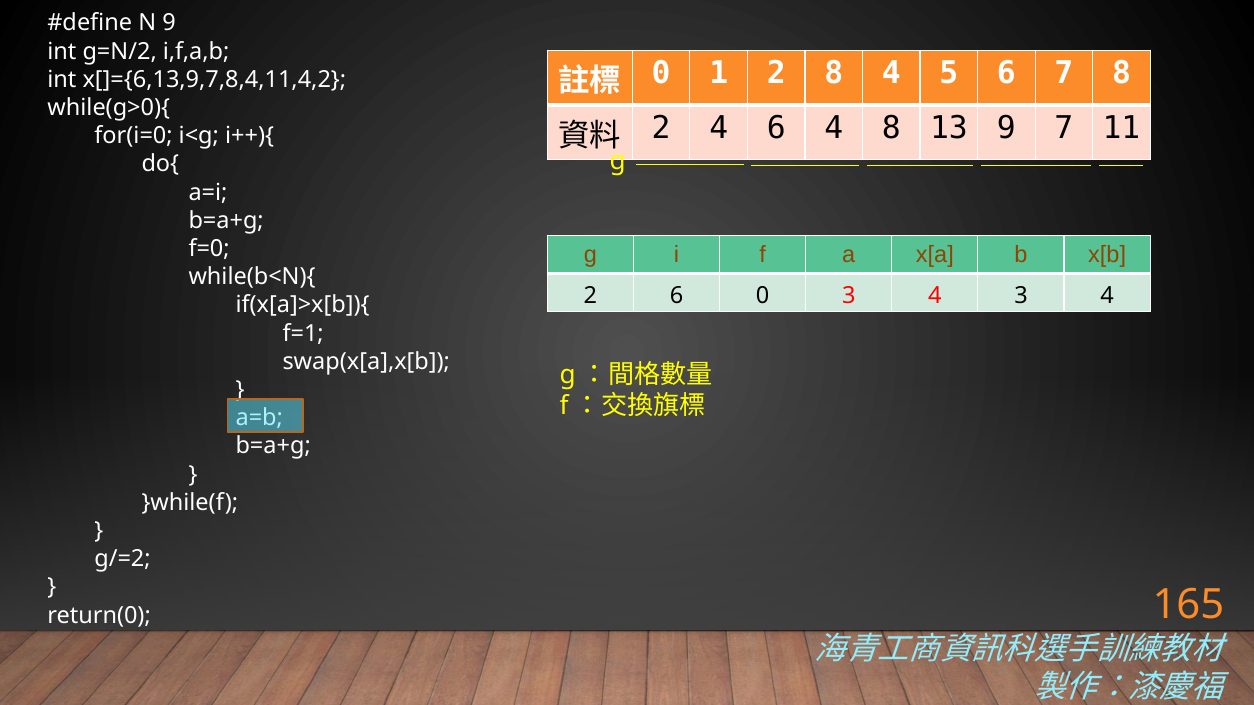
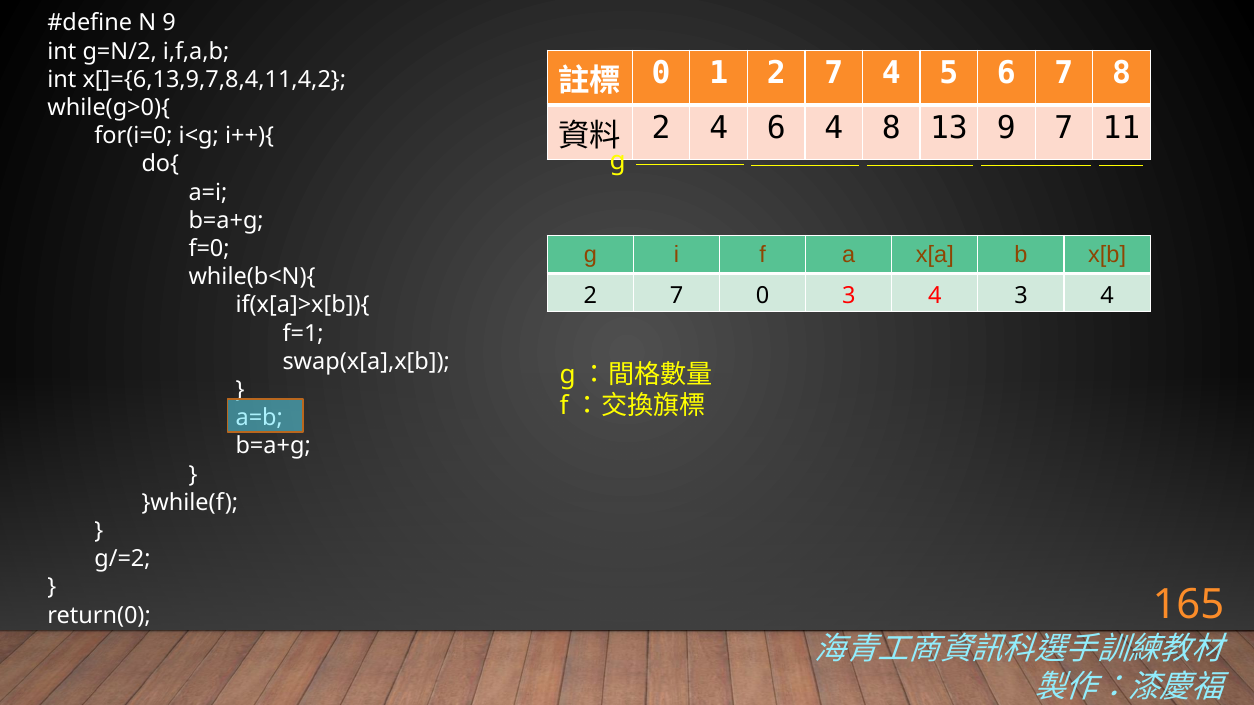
1 2 8: 8 -> 7 (834, 74)
6: 6 -> 7 (677, 296)
